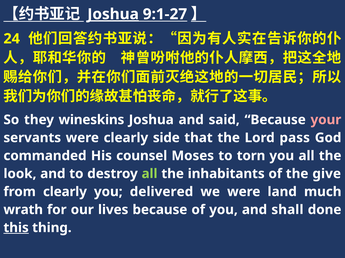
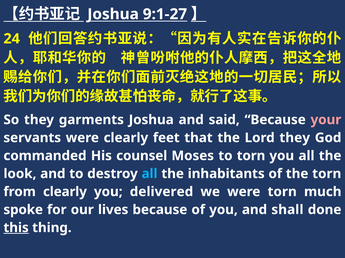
Joshua underline: present -> none (113, 14)
wineskins: wineskins -> garments (91, 120)
side: side -> feet (166, 138)
Lord pass: pass -> they (295, 138)
all colour: light green -> light blue (150, 174)
the give: give -> torn (327, 174)
were land: land -> torn (282, 192)
wrath: wrath -> spoke (23, 210)
